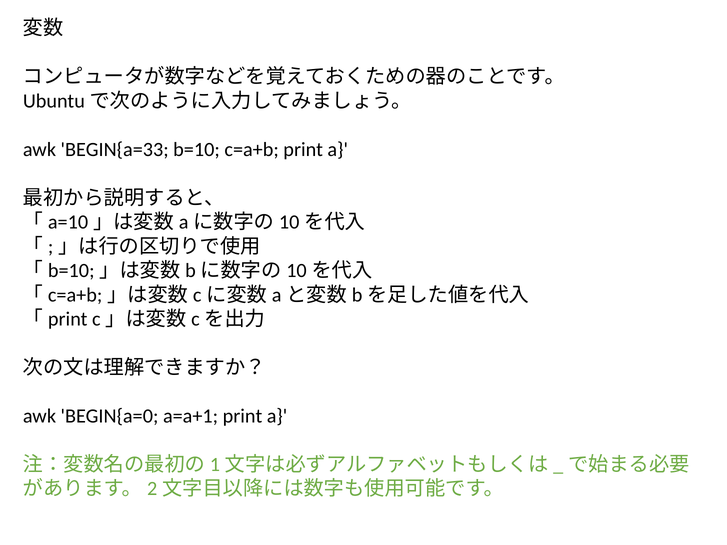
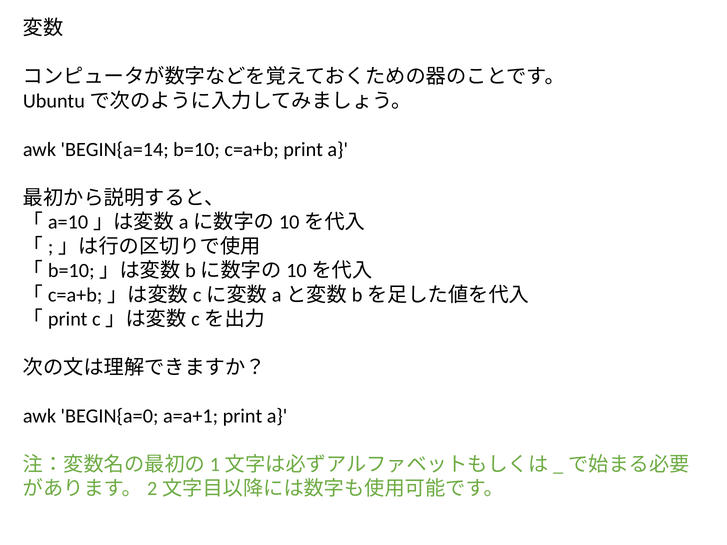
BEGIN{a=33: BEGIN{a=33 -> BEGIN{a=14 (115, 150)
